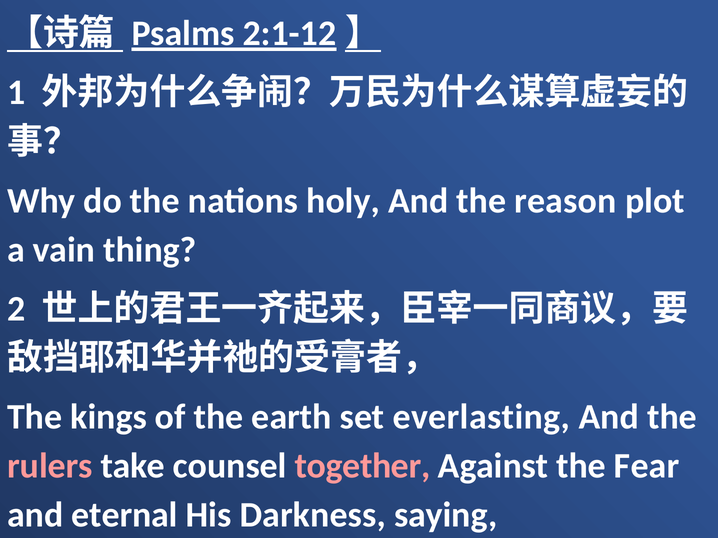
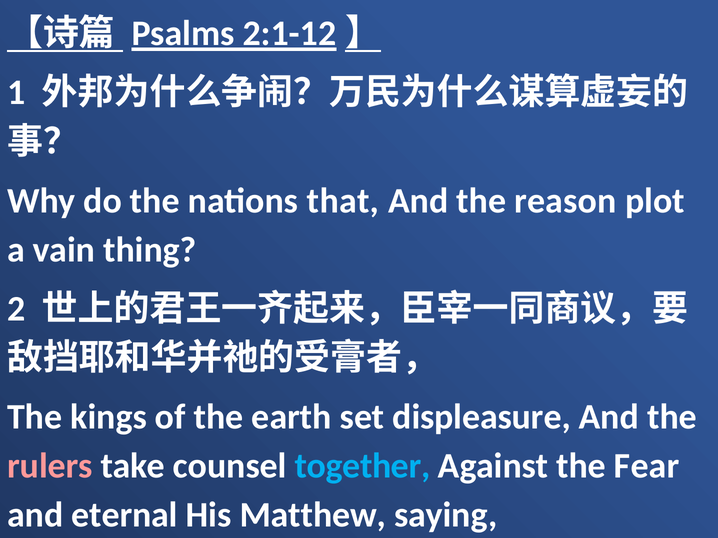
holy: holy -> that (343, 201)
everlasting: everlasting -> displeasure (482, 417)
together colour: pink -> light blue (363, 466)
Darkness: Darkness -> Matthew (313, 515)
